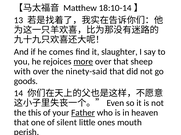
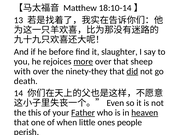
comes: comes -> before (61, 52)
ninety-said: ninety-said -> ninety-they (87, 72)
did underline: none -> present (132, 72)
goods: goods -> death (26, 81)
heaven underline: none -> present (145, 113)
silent: silent -> when (67, 123)
mouth: mouth -> people (130, 123)
